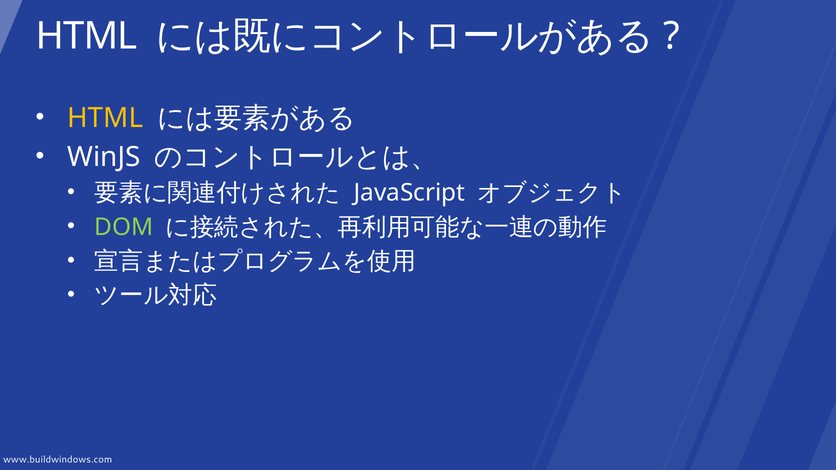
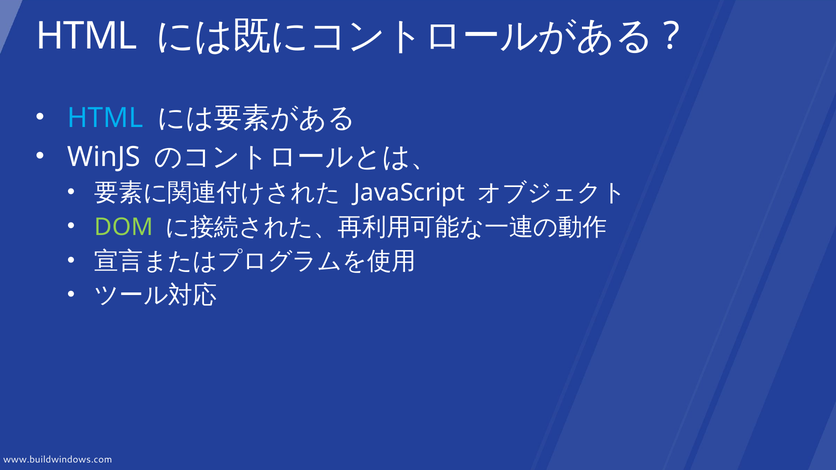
HTML colour: yellow -> light blue (105, 118)
